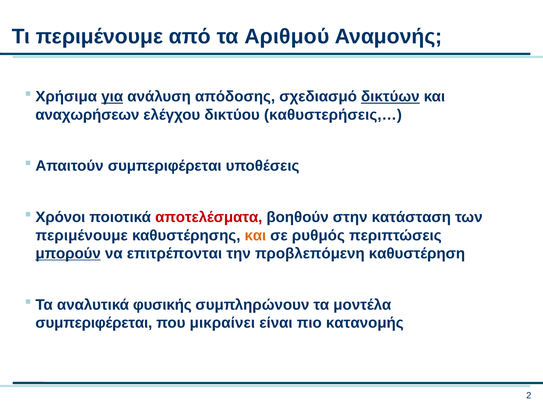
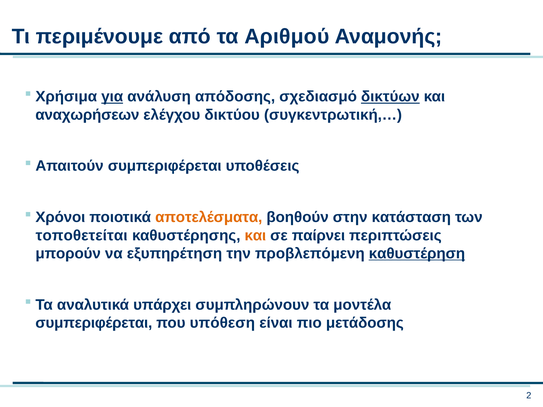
καθυστερήσεις,…: καθυστερήσεις,… -> συγκεντρωτική,… (333, 115)
αποτελέσματα colour: red -> orange (209, 217)
περιμένουμε: περιμένουμε -> τοποθετείται (82, 236)
ρυθμός: ρυθμός -> παίρνει (319, 236)
μπορούν underline: present -> none (68, 254)
επιτρέπονται: επιτρέπονται -> εξυπηρέτηση (174, 254)
καθυστέρηση underline: none -> present (417, 254)
φυσικής: φυσικής -> υπάρχει (162, 305)
μικραίνει: μικραίνει -> υπόθεση (222, 323)
κατανομής: κατανομής -> μετάδοσης (365, 323)
